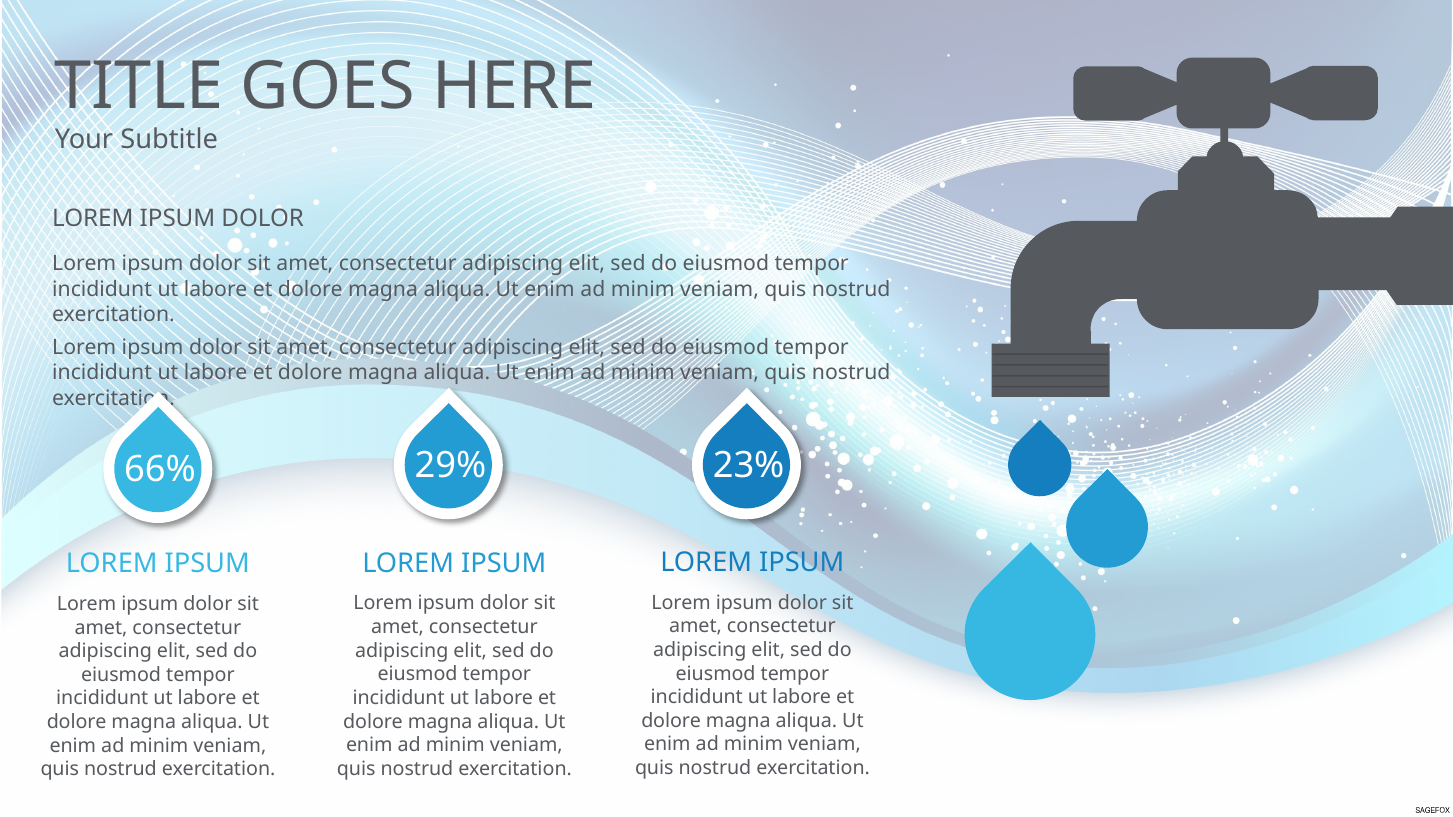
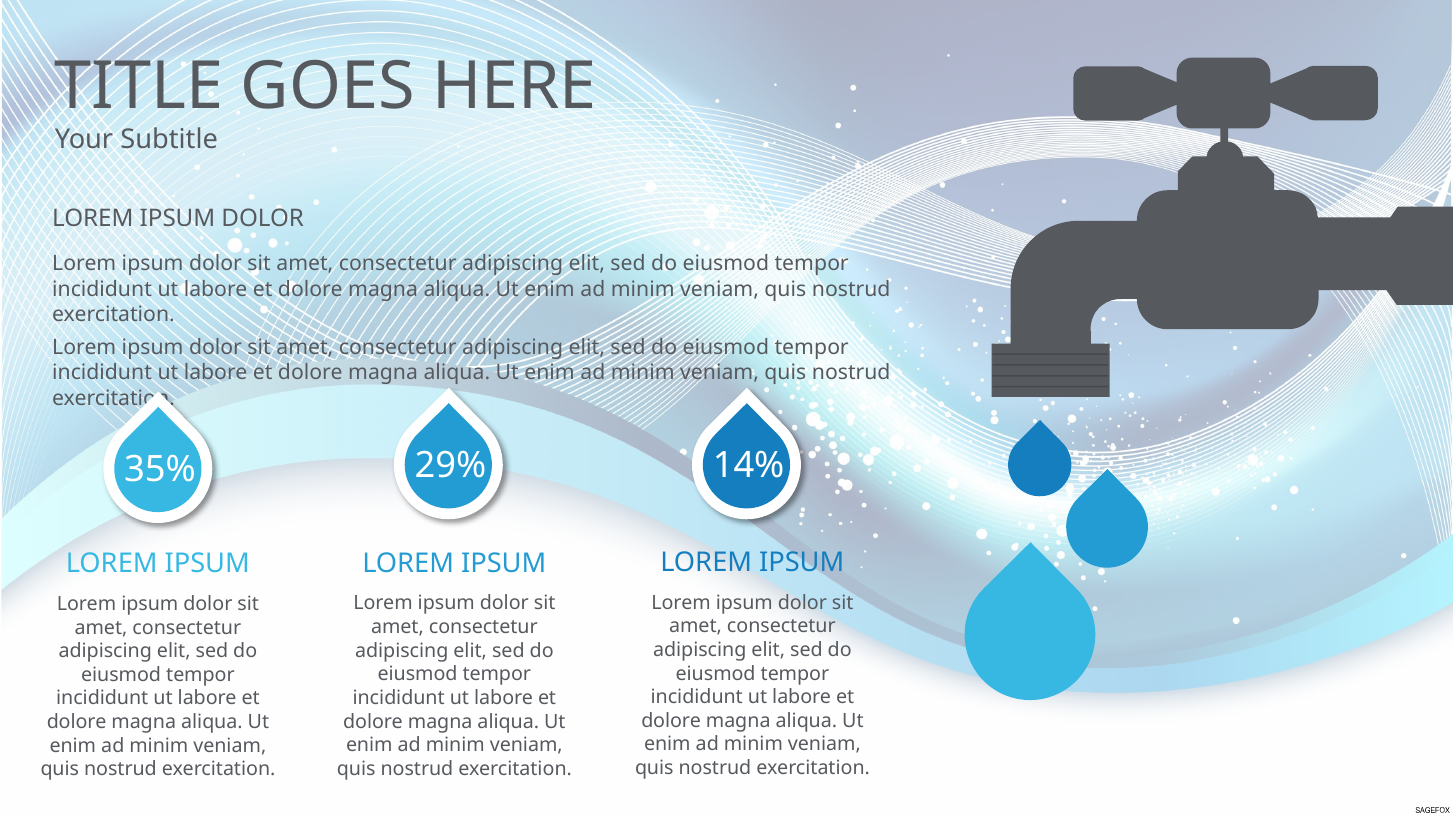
66%: 66% -> 35% (160, 469)
23%: 23% -> 14% (749, 466)
